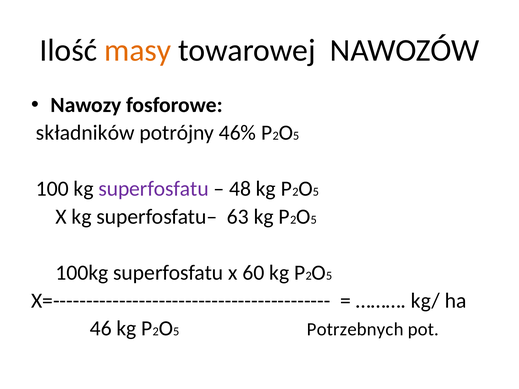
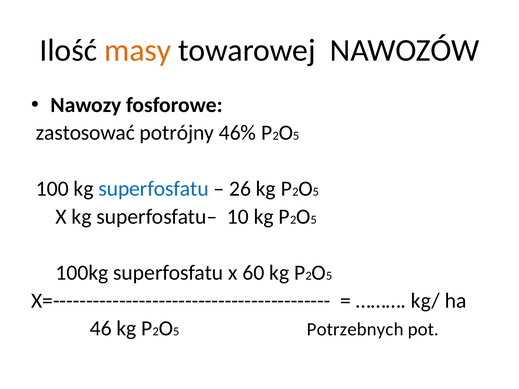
składników: składników -> zastosować (85, 133)
superfosfatu colour: purple -> blue (154, 189)
48: 48 -> 26 (240, 189)
63: 63 -> 10 (238, 217)
